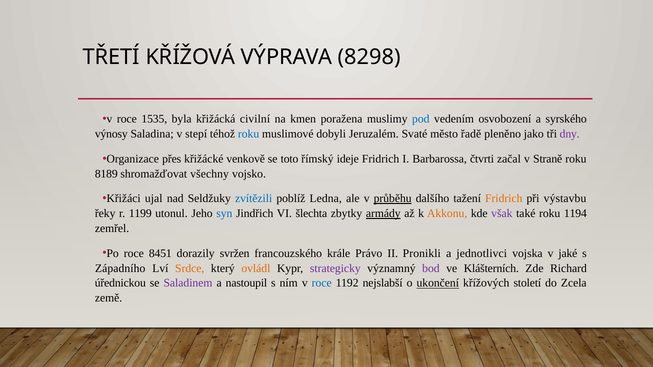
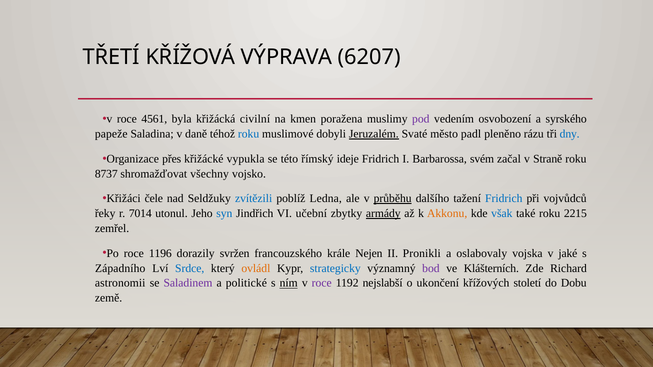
8298: 8298 -> 6207 (369, 57)
1535: 1535 -> 4561 (154, 119)
pod colour: blue -> purple (421, 119)
výnosy: výnosy -> papeže (111, 134)
stepí: stepí -> daně (196, 134)
Jeruzalém underline: none -> present (374, 134)
řadě: řadě -> padl (471, 134)
jako: jako -> rázu (534, 134)
dny colour: purple -> blue (570, 134)
venkově: venkově -> vypukla (246, 159)
toto: toto -> této (289, 159)
čtvrti: čtvrti -> svém (482, 159)
8189: 8189 -> 8737 (106, 174)
ujal: ujal -> čele (154, 199)
Fridrich colour: orange -> blue (504, 199)
výstavbu: výstavbu -> vojvůdců (565, 199)
1199: 1199 -> 7014 (140, 214)
šlechta: šlechta -> učební (311, 214)
však colour: purple -> blue (502, 214)
1194: 1194 -> 2215 (575, 214)
8451: 8451 -> 1196 (160, 253)
Právo: Právo -> Nejen (369, 253)
jednotlivci: jednotlivci -> oslabovaly (482, 253)
Srdce colour: orange -> blue (190, 268)
strategicky colour: purple -> blue (335, 268)
úřednickou: úřednickou -> astronomii (120, 283)
nastoupil: nastoupil -> politické (246, 283)
ním underline: none -> present (289, 283)
roce colour: blue -> purple (322, 283)
ukončení underline: present -> none (438, 283)
Zcela: Zcela -> Dobu (574, 283)
